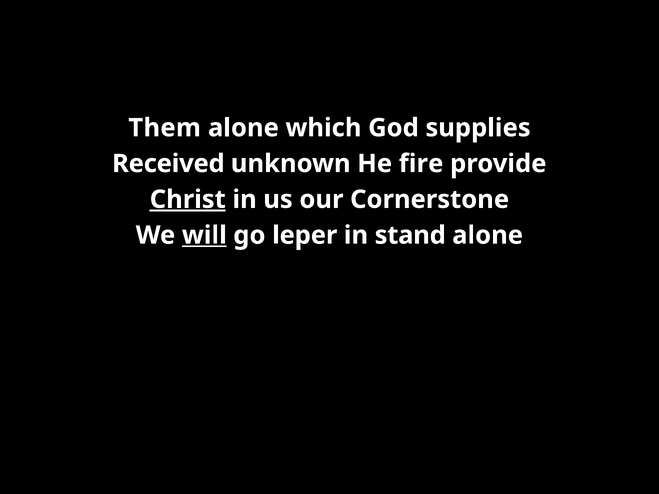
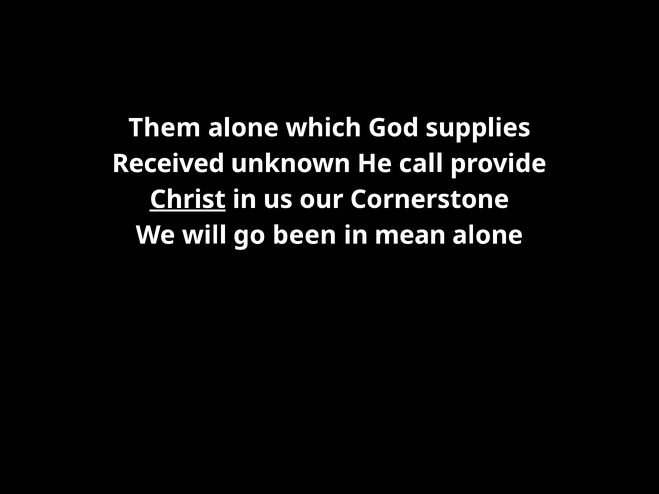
fire: fire -> call (421, 164)
will underline: present -> none (204, 235)
leper: leper -> been (305, 235)
stand: stand -> mean (410, 235)
